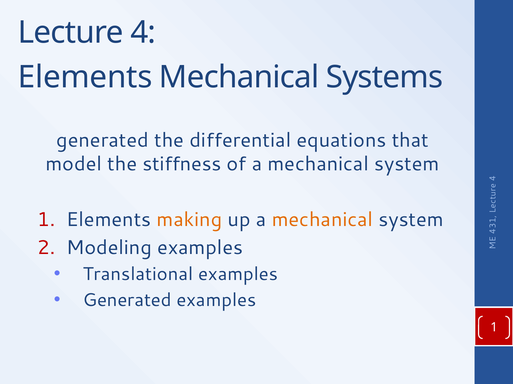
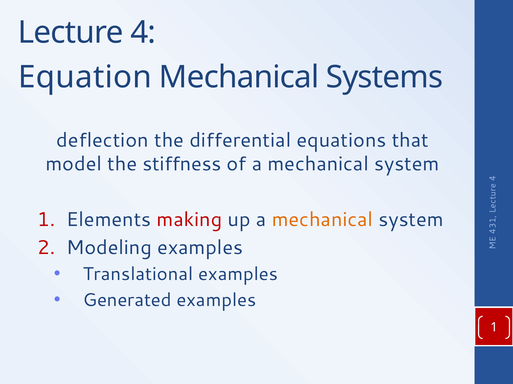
Elements: Elements -> Equation (85, 77)
generated: generated -> deflection (102, 140)
making colour: orange -> red (189, 220)
